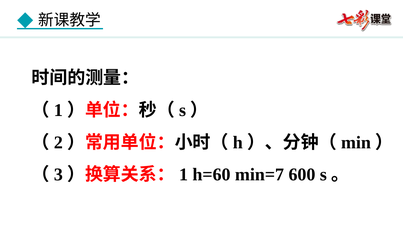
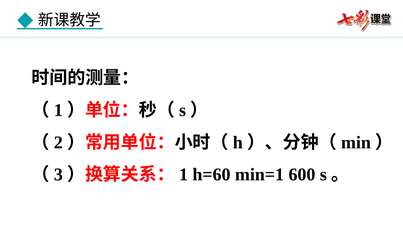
min=7: min=7 -> min=1 (259, 174)
